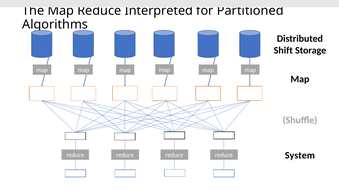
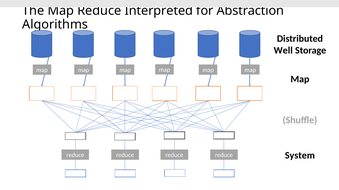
Partitioned: Partitioned -> Abstraction (250, 11)
Shift: Shift -> Well (283, 51)
